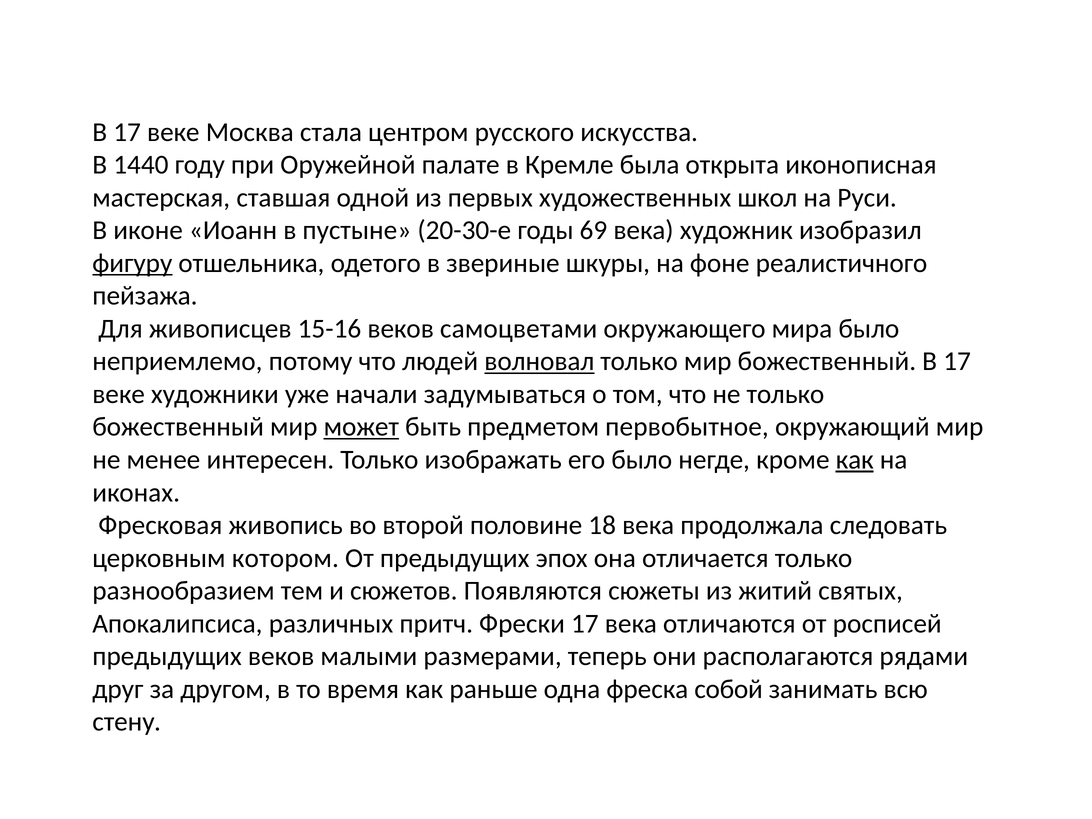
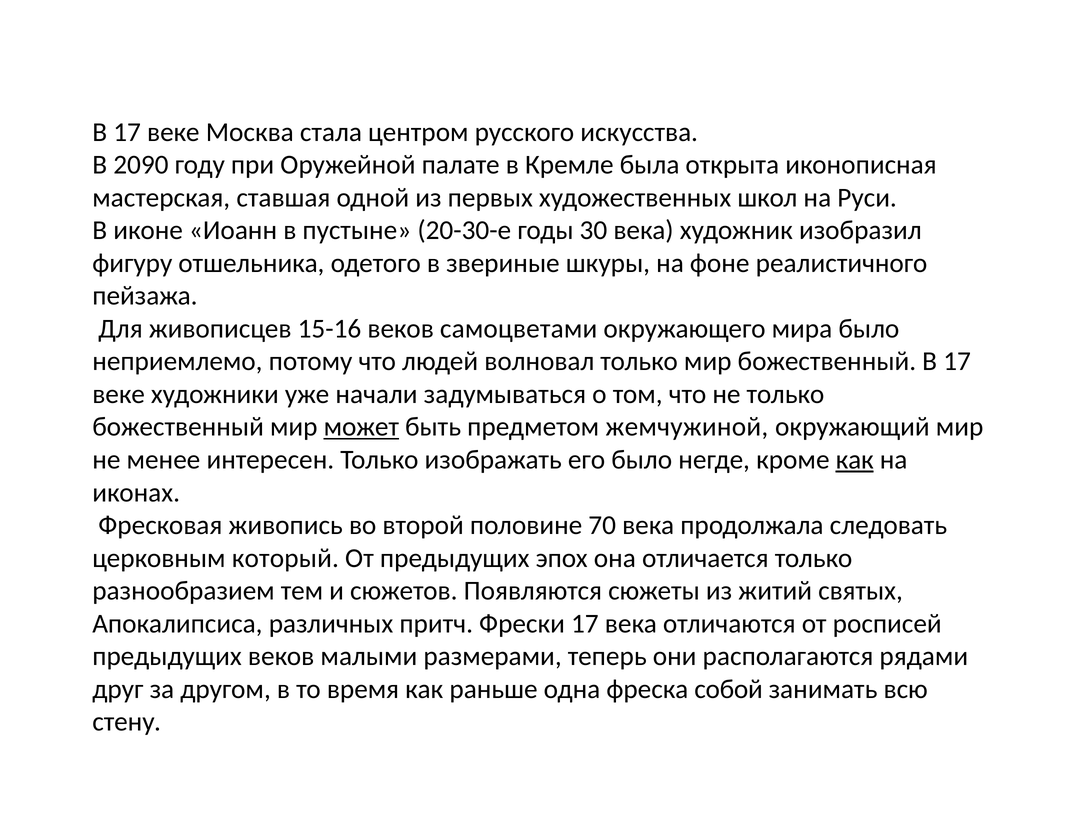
1440: 1440 -> 2090 (141, 165)
69: 69 -> 30 (593, 230)
фигуру underline: present -> none (132, 263)
волновал underline: present -> none (539, 361)
первобытное: первобытное -> жемчужиной (687, 427)
18: 18 -> 70 (602, 525)
котором: котором -> который (285, 558)
